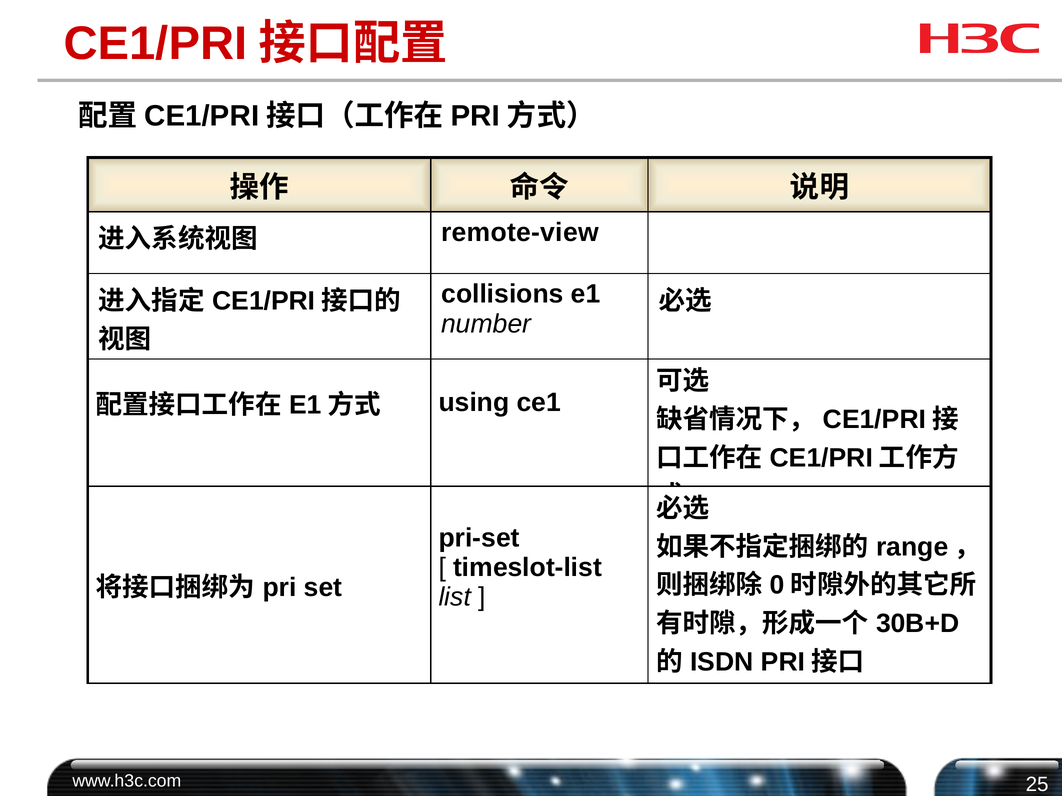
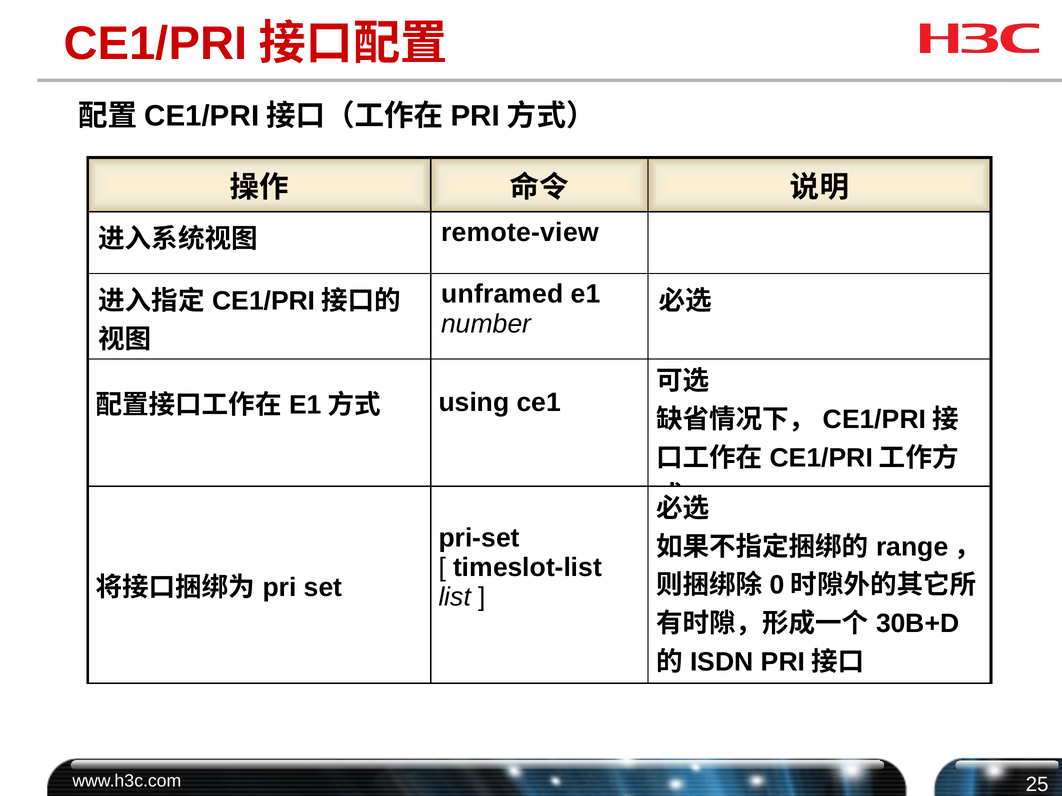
collisions: collisions -> unframed (502, 294)
